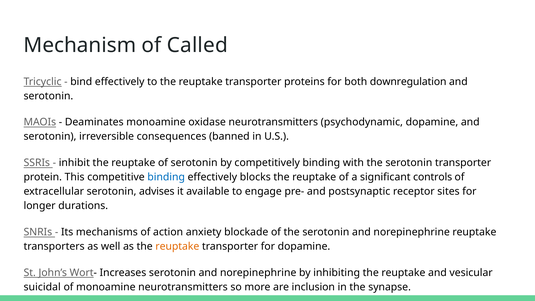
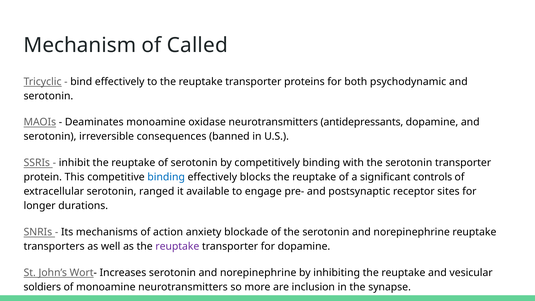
downregulation: downregulation -> psychodynamic (408, 82)
psychodynamic: psychodynamic -> antidepressants (362, 122)
advises: advises -> ranged (157, 191)
reuptake colour: orange -> purple (177, 246)
suicidal: suicidal -> soldiers (42, 287)
